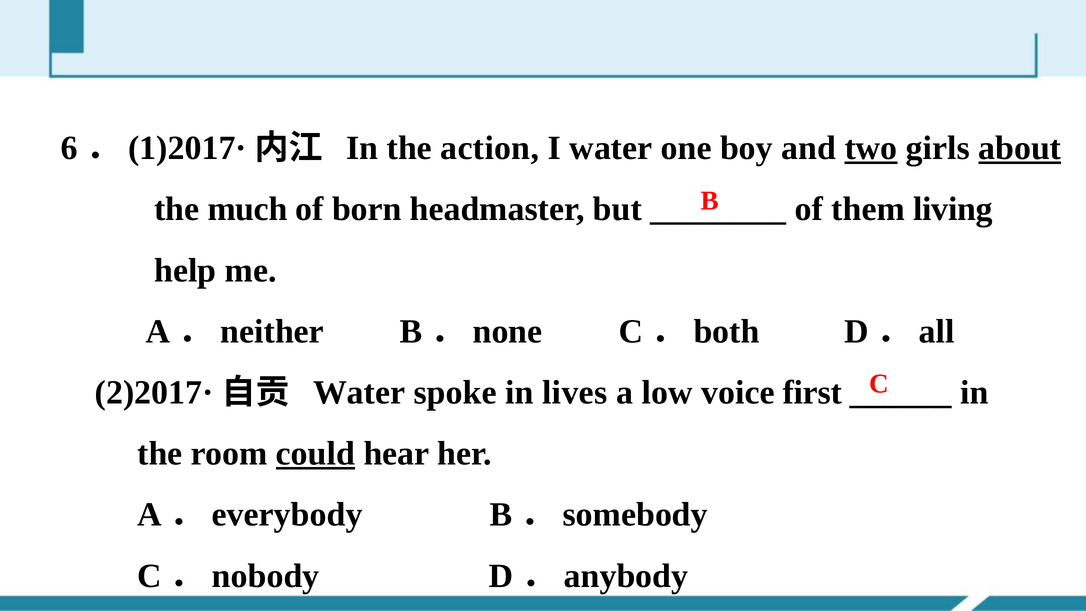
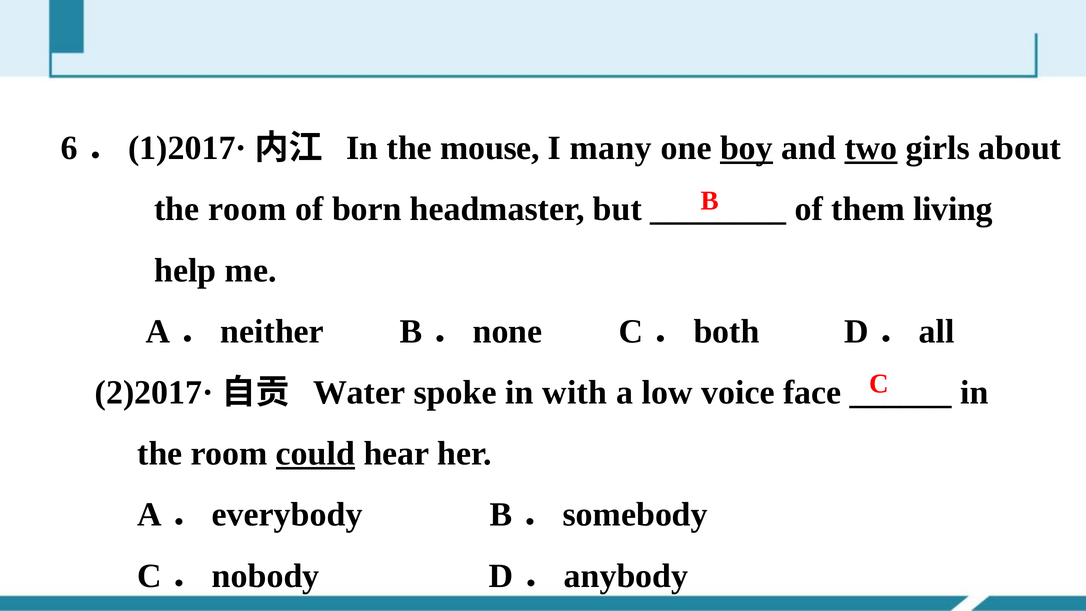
action: action -> mouse (490, 148)
I water: water -> many (611, 148)
boy underline: none -> present (747, 148)
about underline: present -> none (1020, 148)
much: much -> room (247, 209)
lives: lives -> with (575, 392)
first: first -> face (812, 392)
